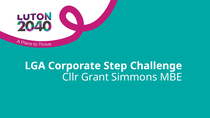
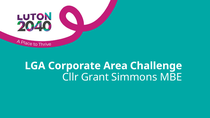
Step: Step -> Area (115, 66)
